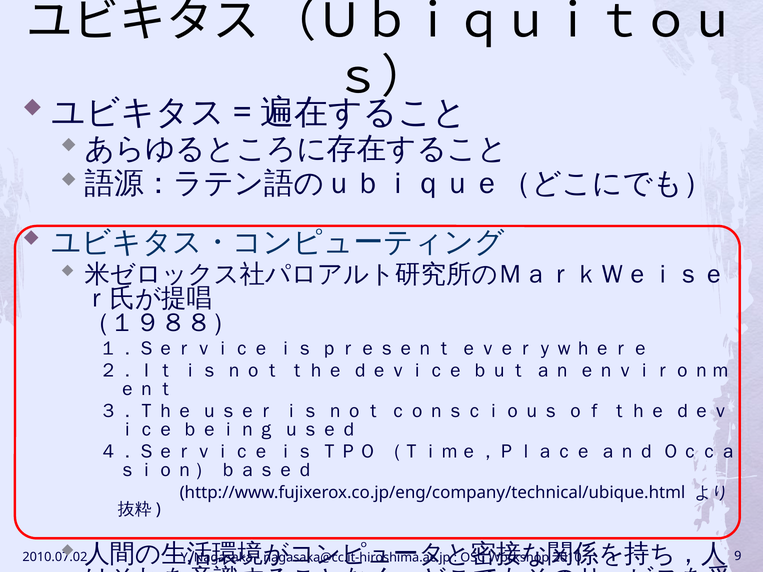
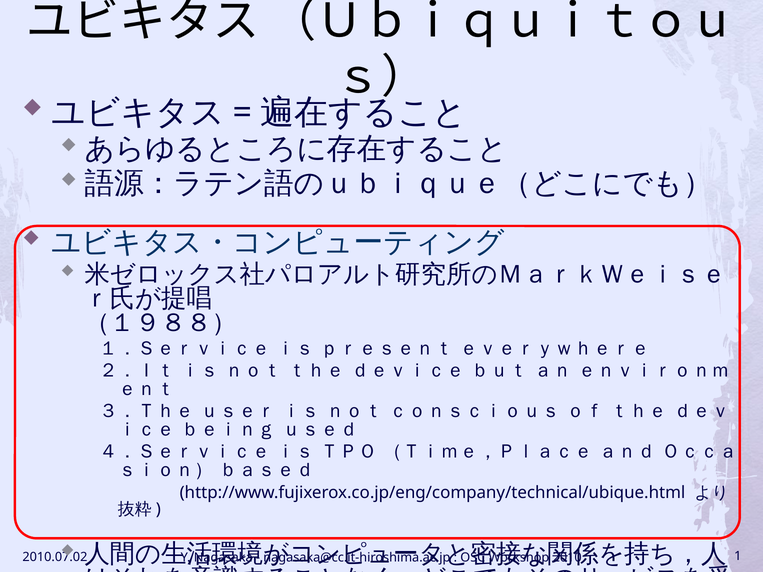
9: 9 -> 1 (738, 556)
